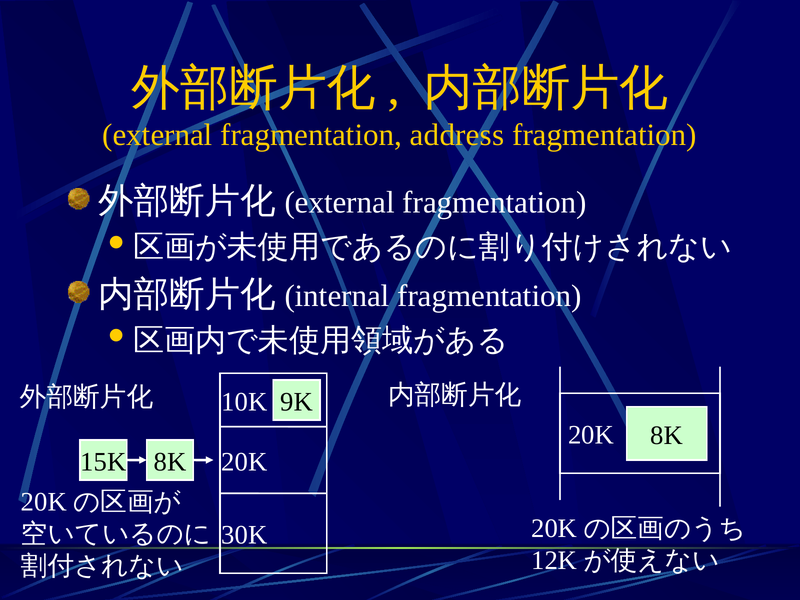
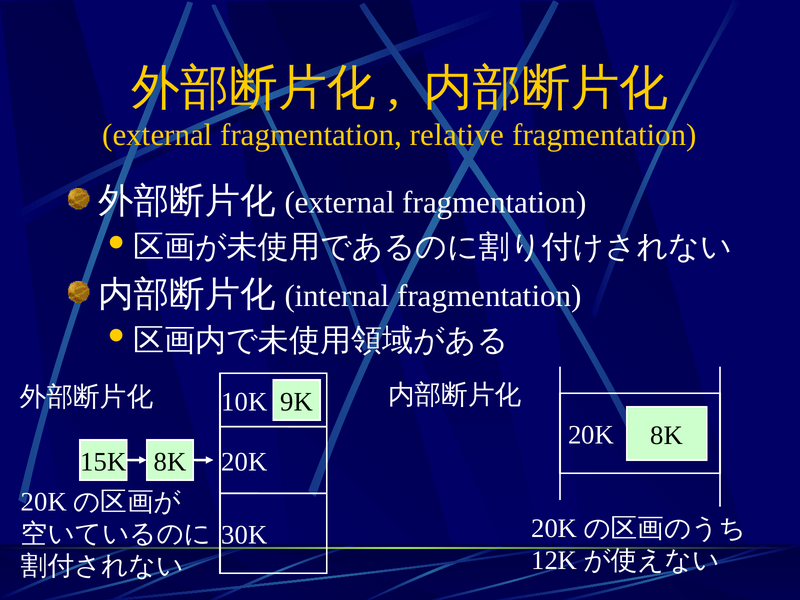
address: address -> relative (457, 135)
